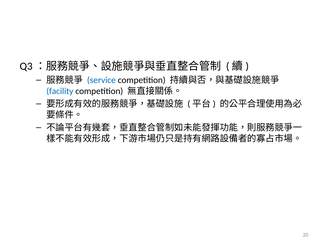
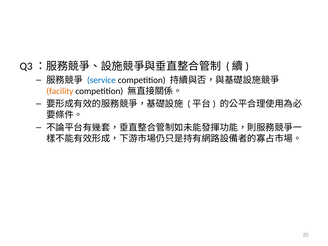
facility colour: blue -> orange (60, 91)
